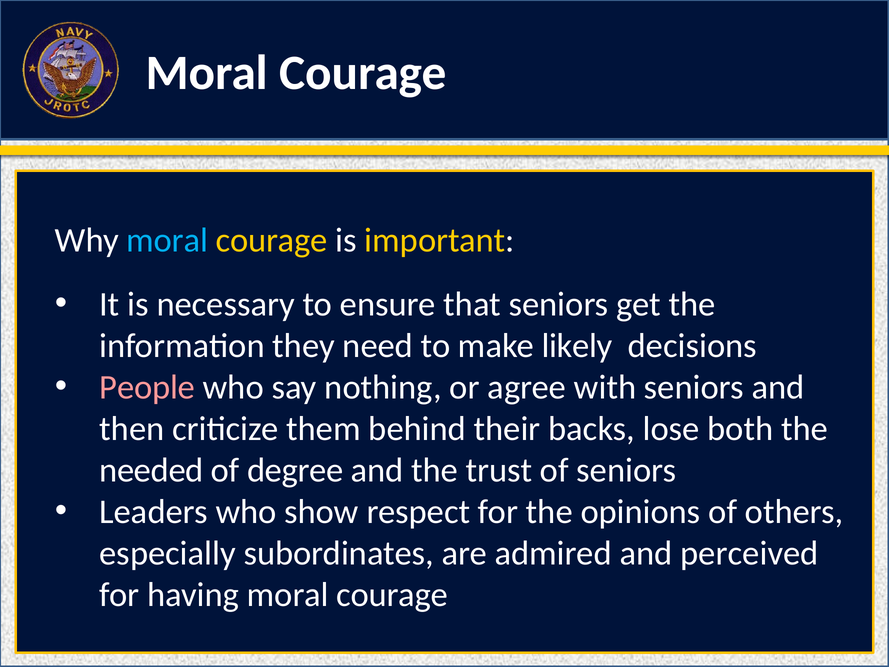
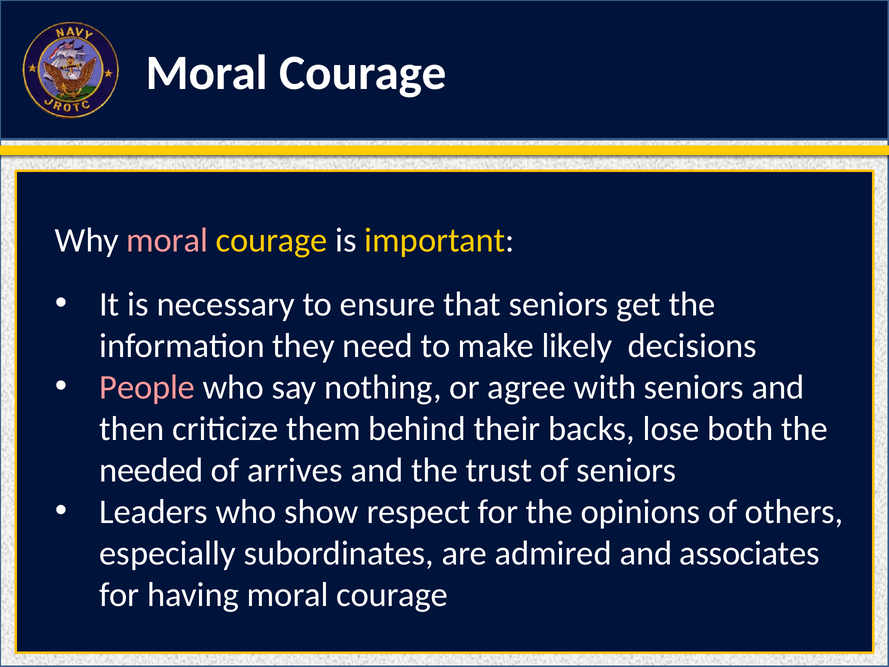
moral colour: light blue -> pink (167, 240)
degree: degree -> arrives (295, 470)
perceived: perceived -> associates (750, 553)
